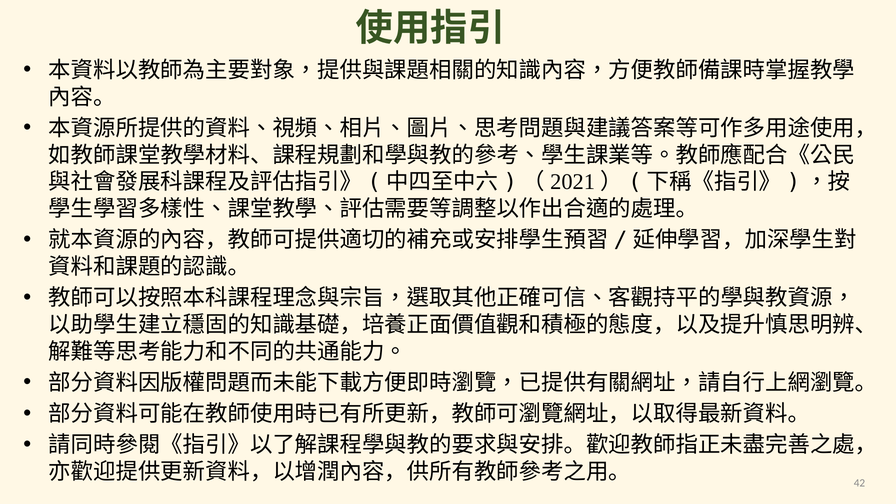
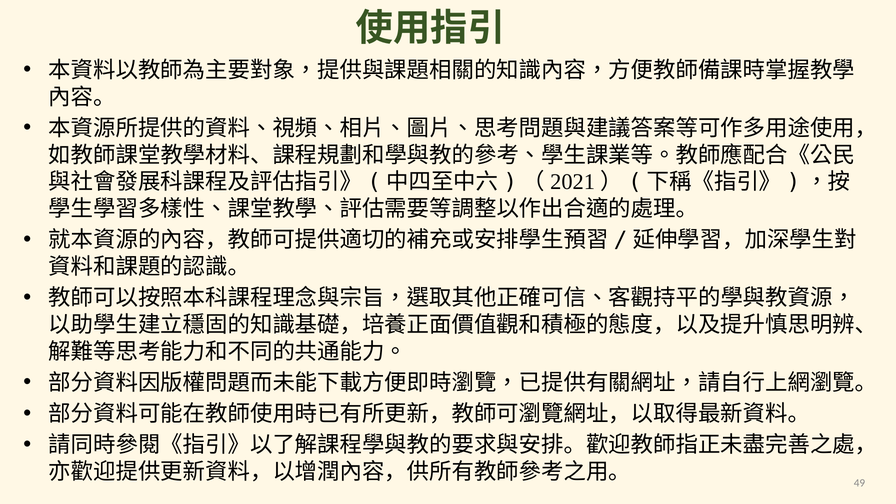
42: 42 -> 49 (859, 483)
